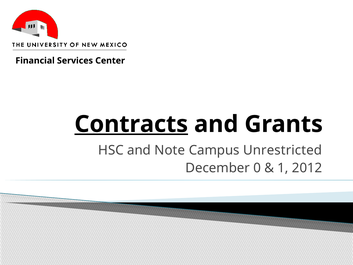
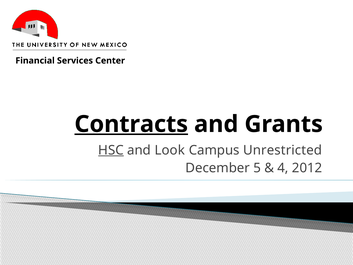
HSC underline: none -> present (111, 150)
Note: Note -> Look (170, 150)
0: 0 -> 5 (257, 168)
1: 1 -> 4 (283, 168)
